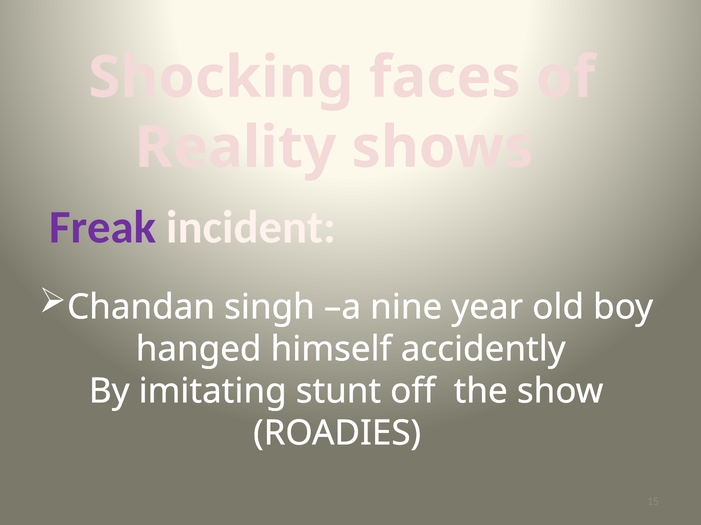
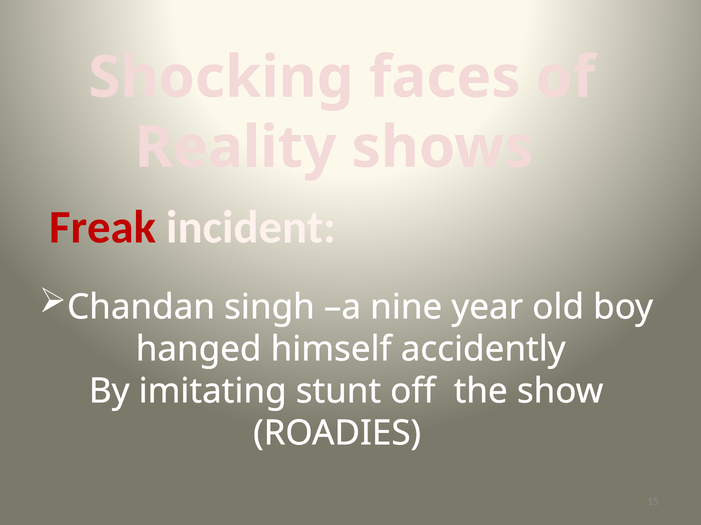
Freak colour: purple -> red (103, 228)
